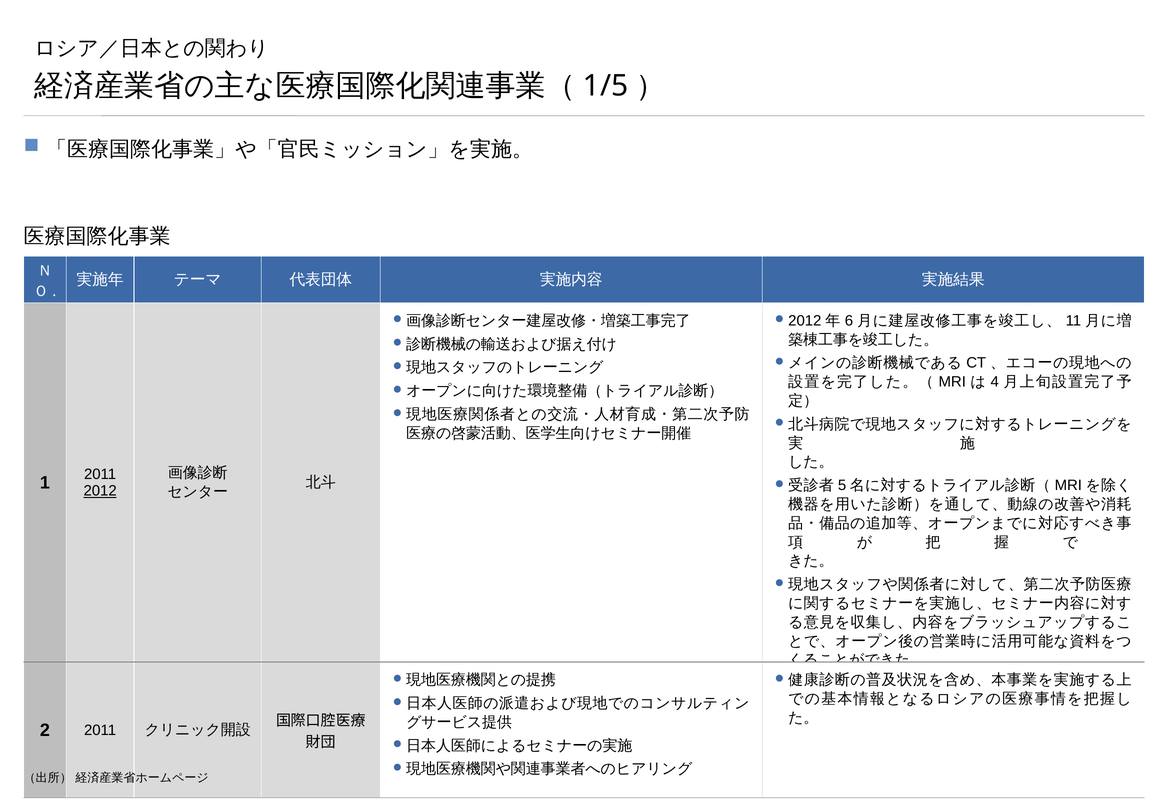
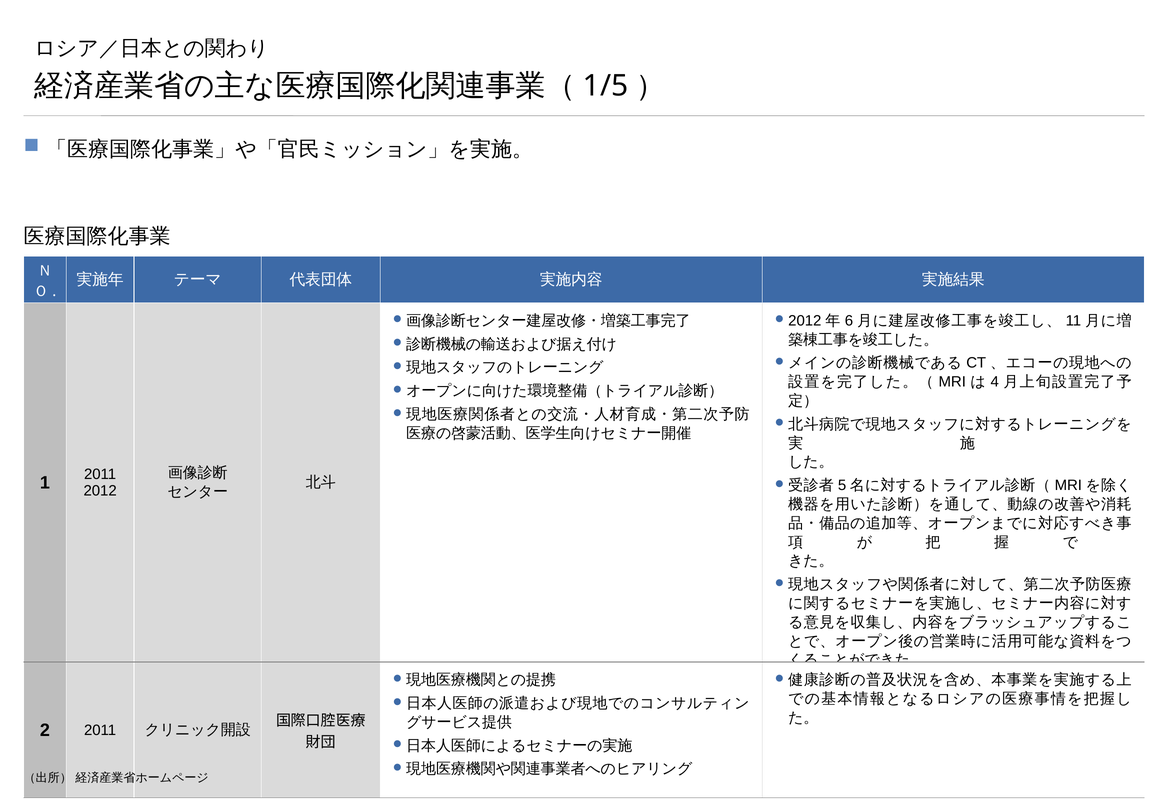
2012 underline: present -> none (100, 491)
